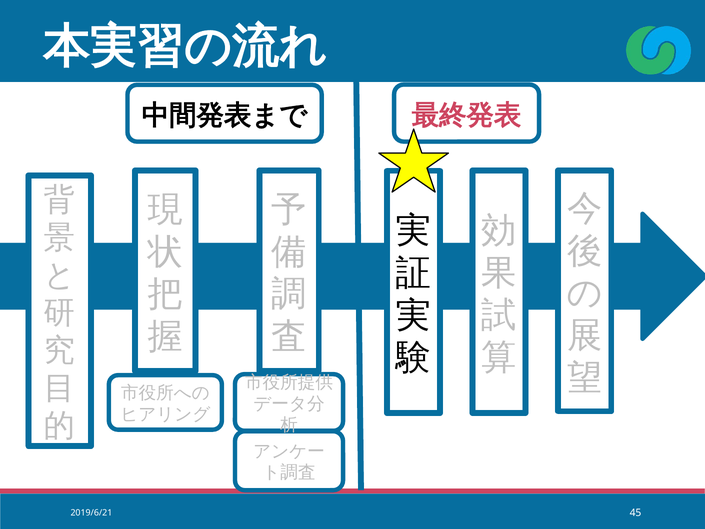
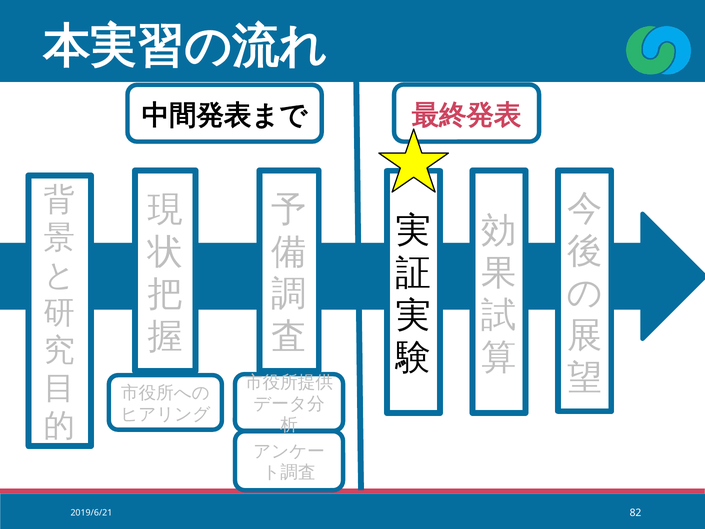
45: 45 -> 82 (636, 513)
